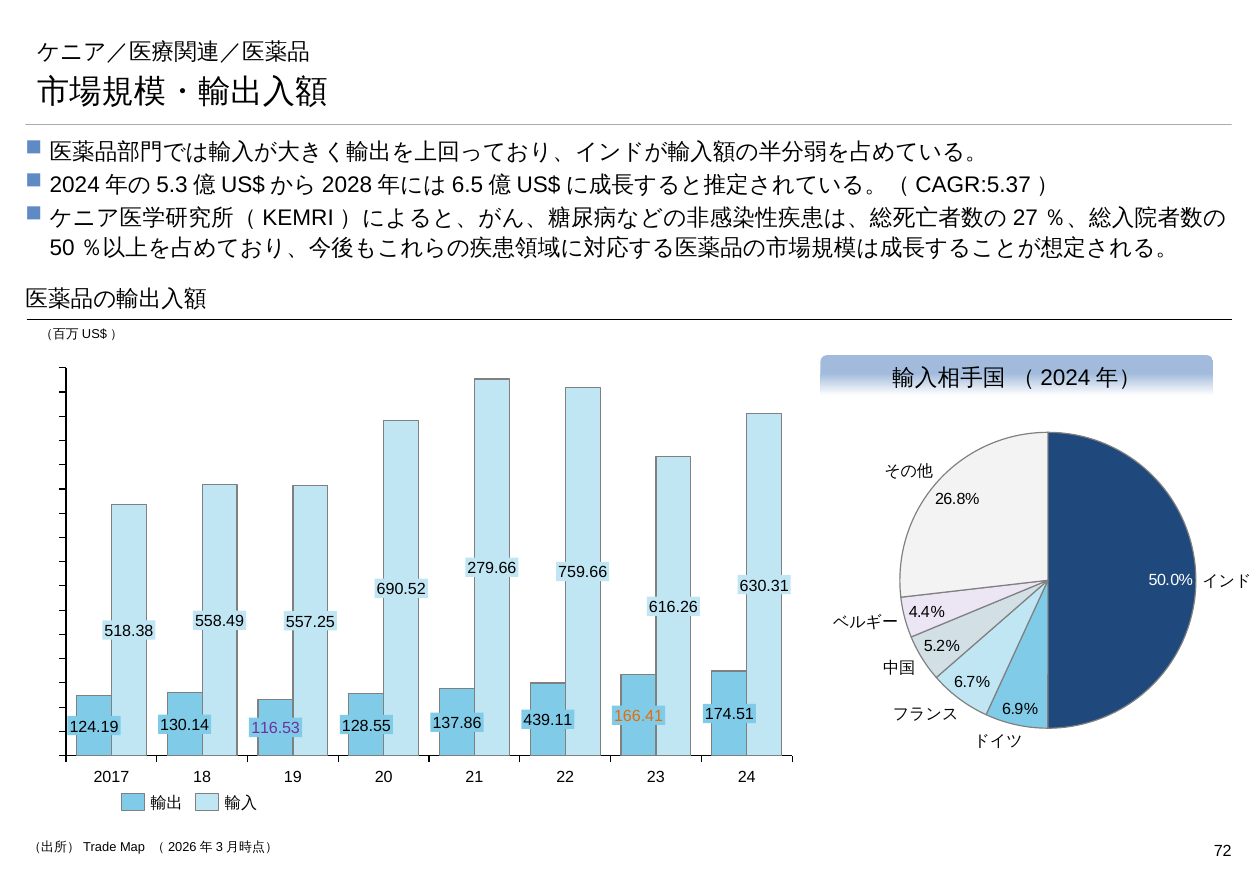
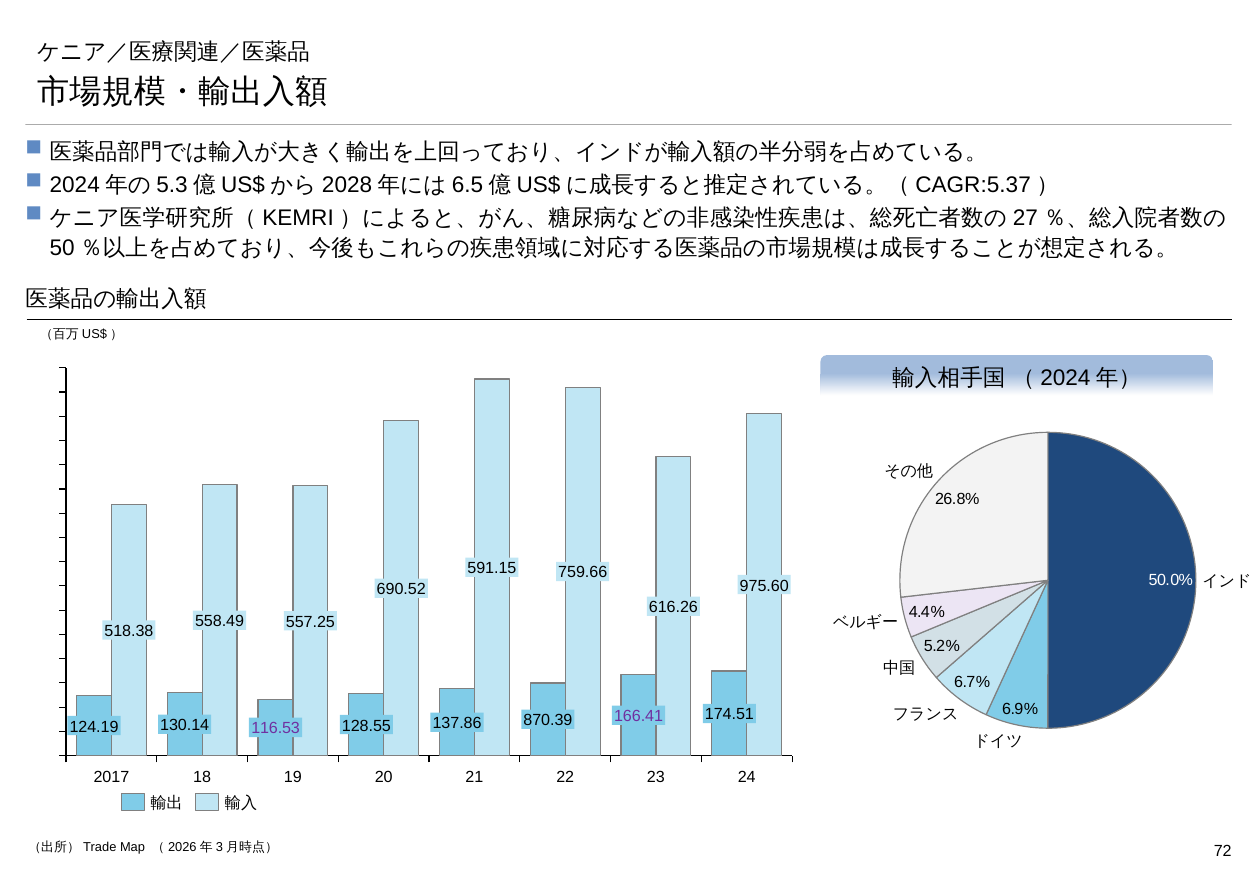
279.66: 279.66 -> 591.15 (492, 569)
630.31: 630.31 -> 975.60 (764, 586)
166.41 colour: orange -> purple (639, 717)
439.11: 439.11 -> 870.39 (548, 721)
